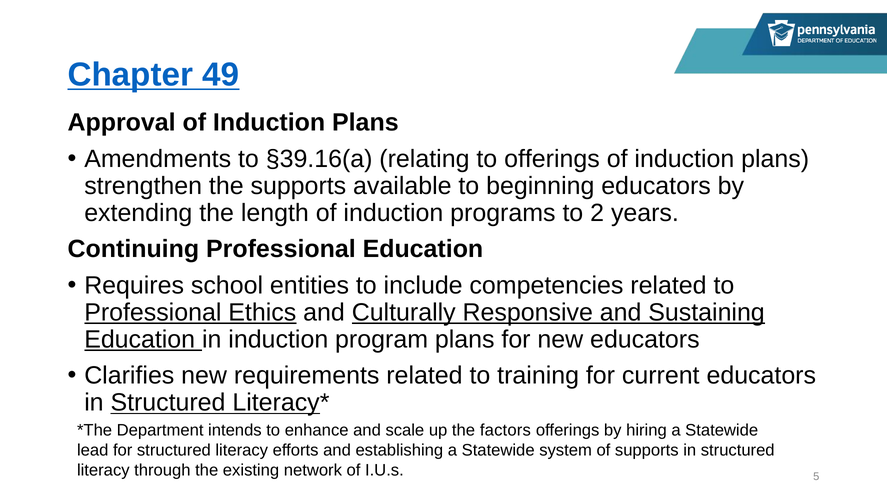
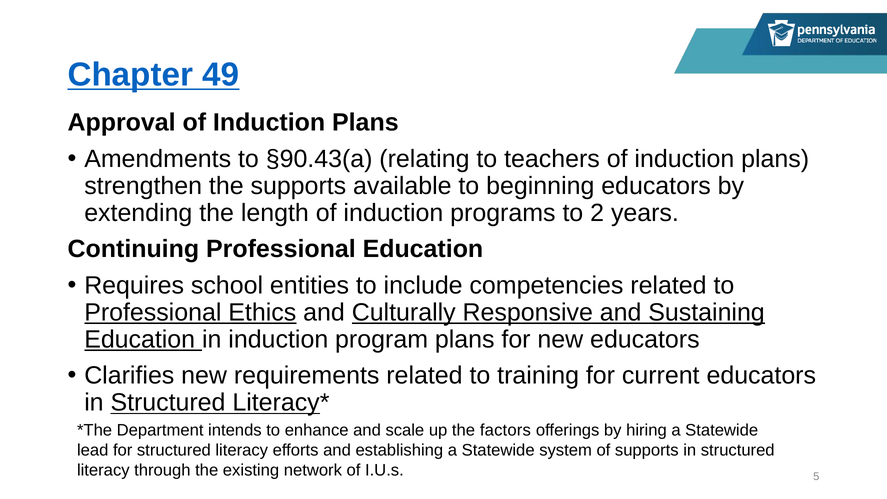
§39.16(a: §39.16(a -> §90.43(a (319, 159)
to offerings: offerings -> teachers (552, 159)
